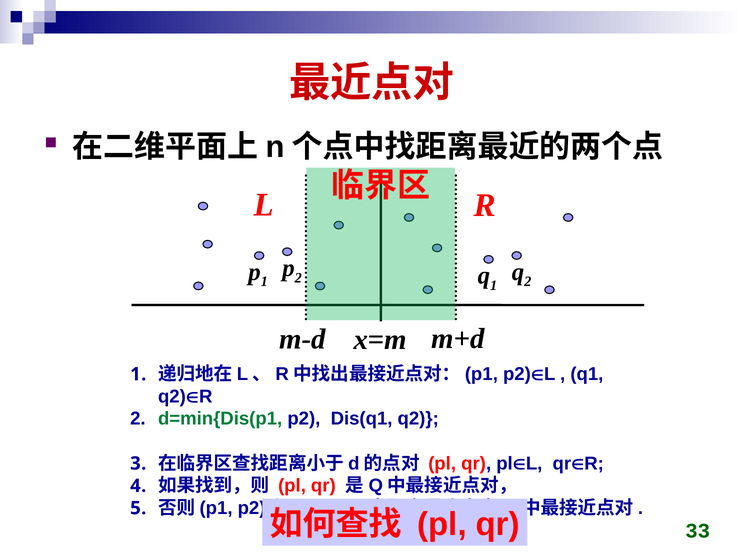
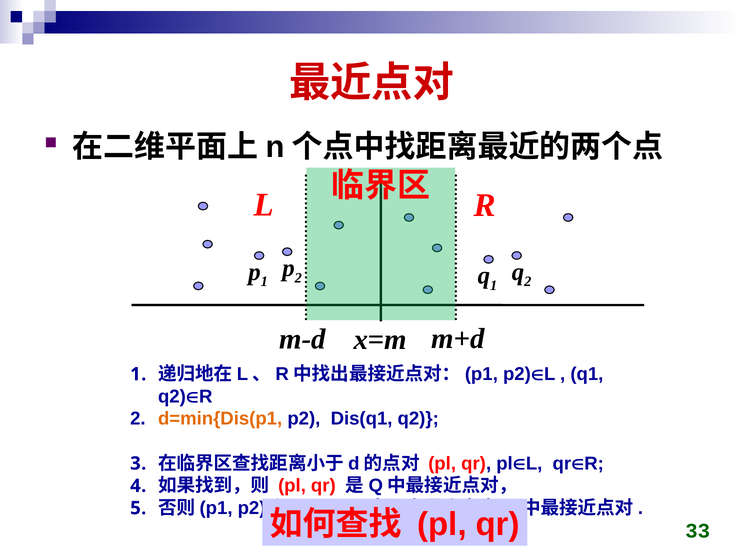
d=min{Dis(p1 colour: green -> orange (220, 418)
